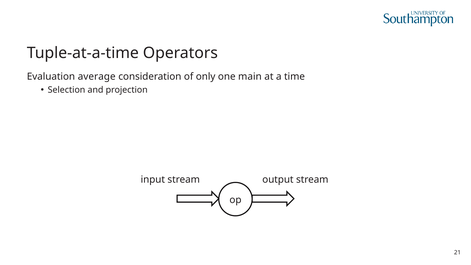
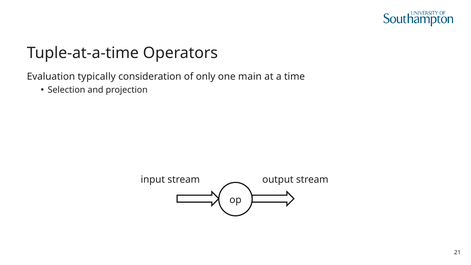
average: average -> typically (97, 76)
